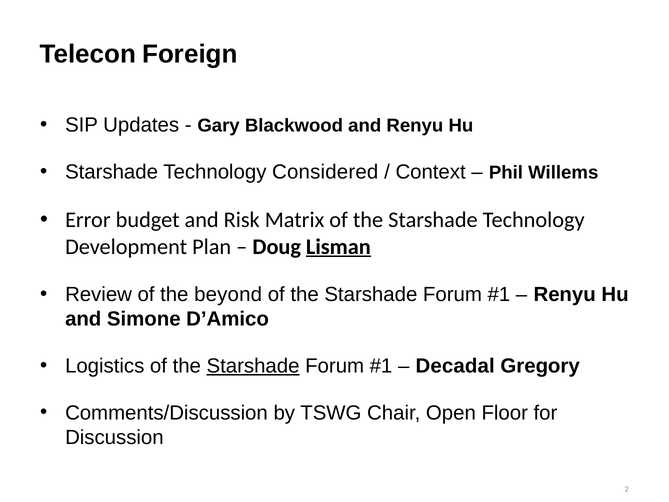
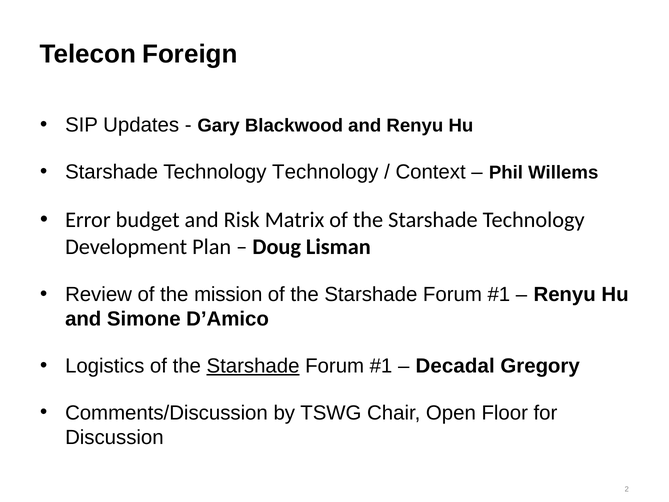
Technology Considered: Considered -> Technology (325, 172)
Lisman underline: present -> none (338, 247)
beyond: beyond -> mission (228, 294)
